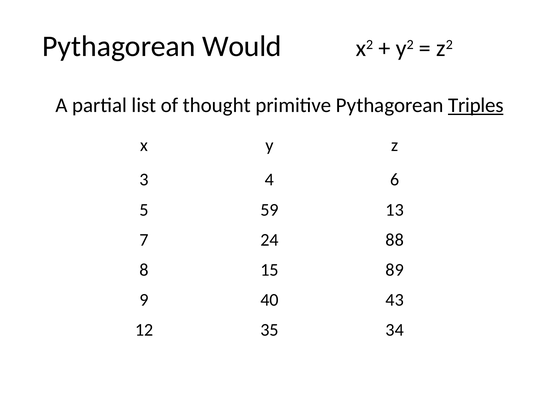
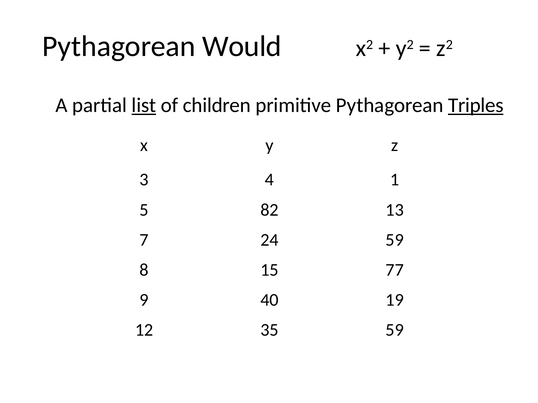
list underline: none -> present (144, 105)
thought: thought -> children (217, 105)
6: 6 -> 1 (395, 180)
59: 59 -> 82 (269, 210)
24 88: 88 -> 59 (395, 240)
89: 89 -> 77 (395, 270)
43: 43 -> 19 (395, 300)
35 34: 34 -> 59 (395, 330)
